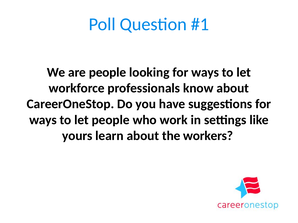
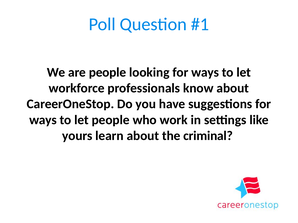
workers: workers -> criminal (208, 136)
